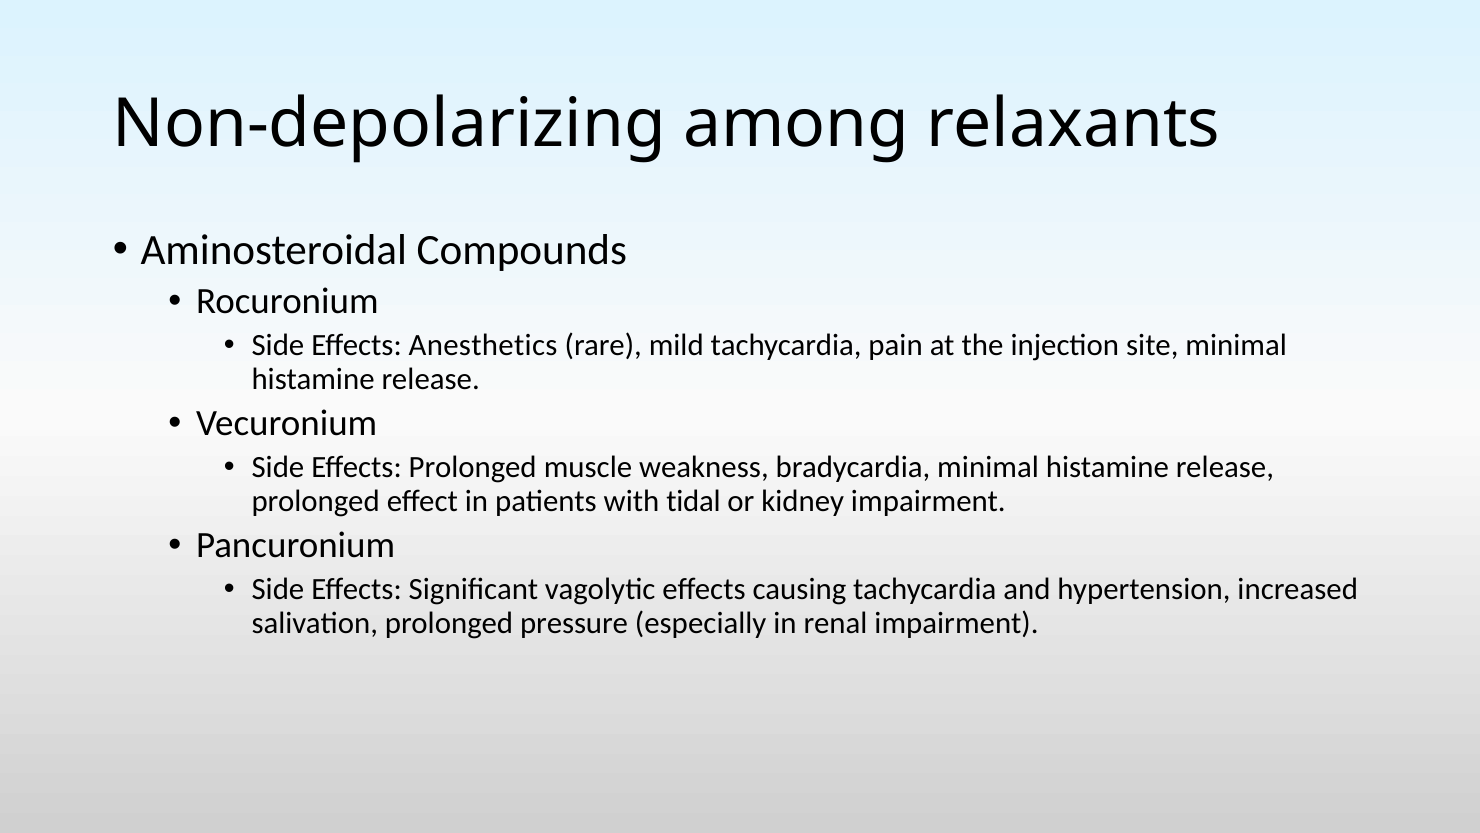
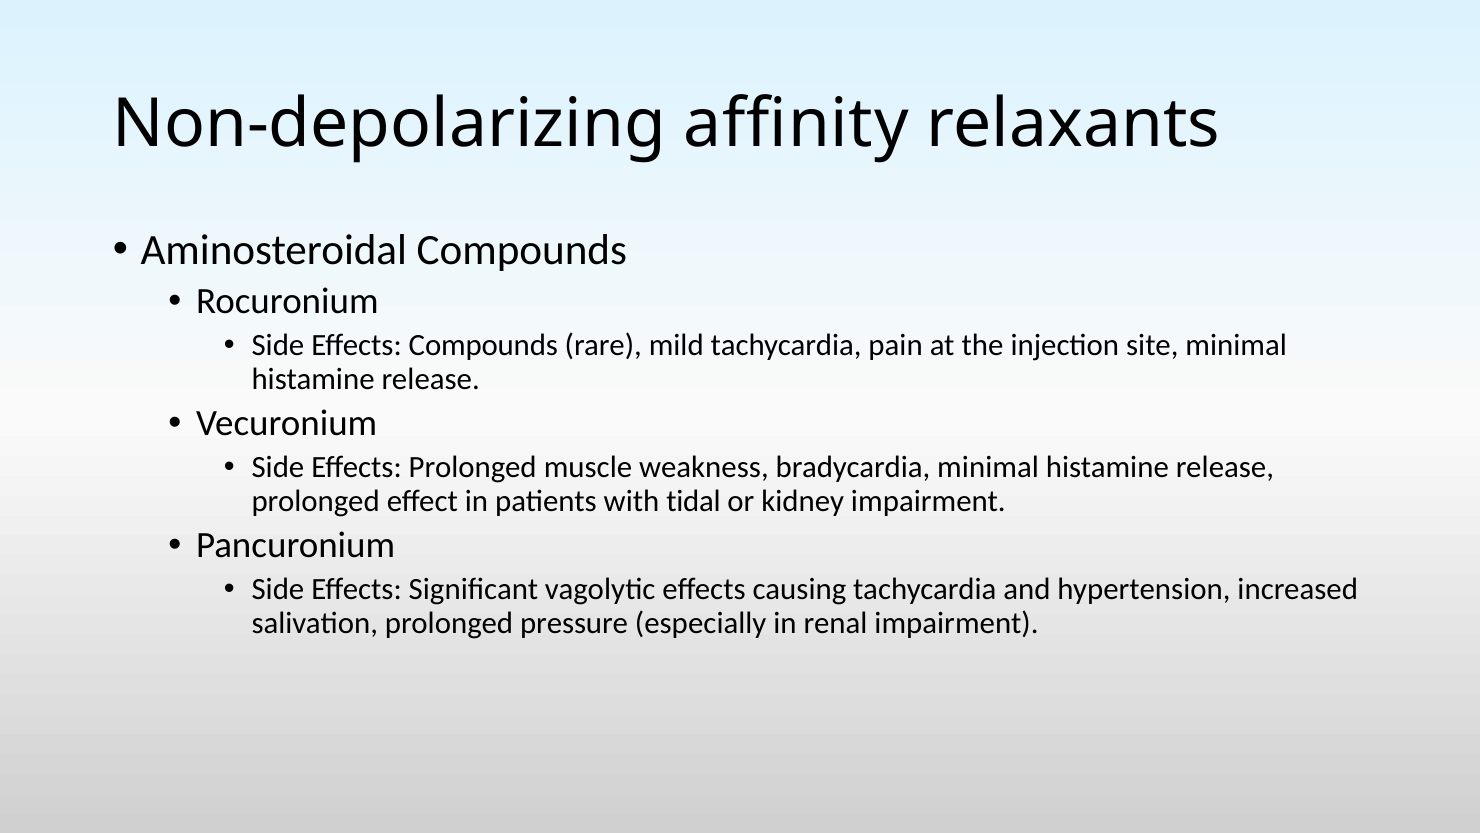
among: among -> affinity (796, 124)
Effects Anesthetics: Anesthetics -> Compounds (483, 346)
